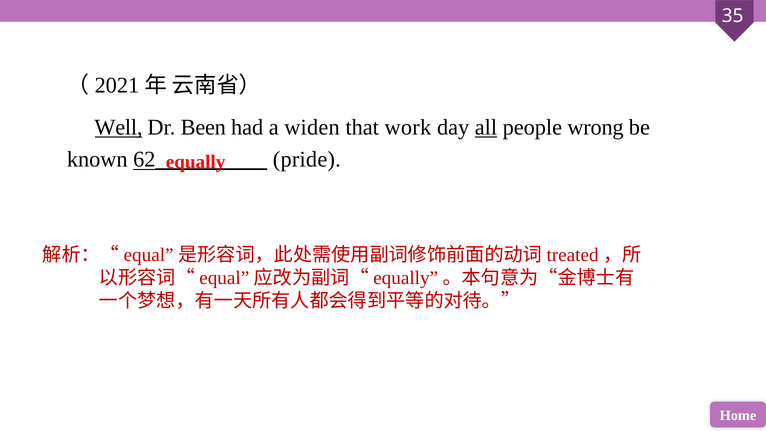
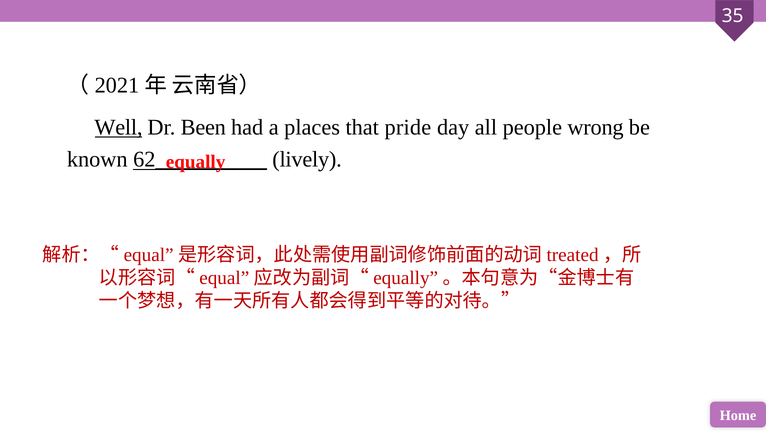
widen: widen -> places (312, 127)
work: work -> pride (408, 127)
all underline: present -> none (486, 127)
pride: pride -> lively (307, 159)
